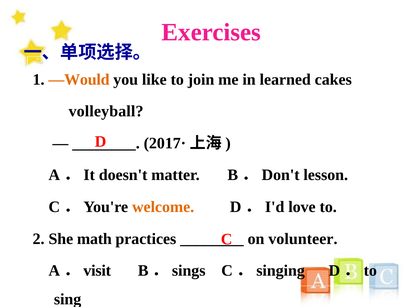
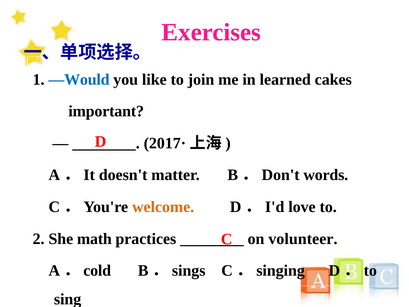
—Would colour: orange -> blue (79, 79)
volleyball: volleyball -> important (106, 111)
lesson: lesson -> words (326, 175)
visit: visit -> cold (97, 270)
